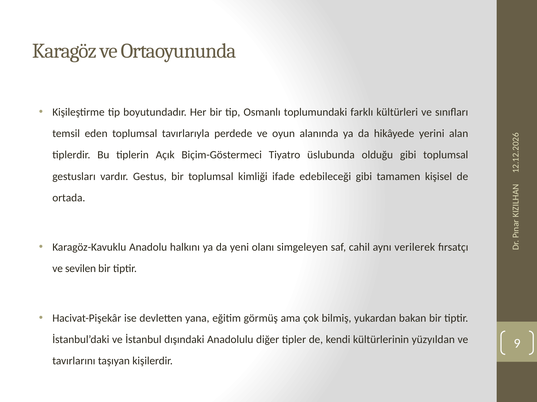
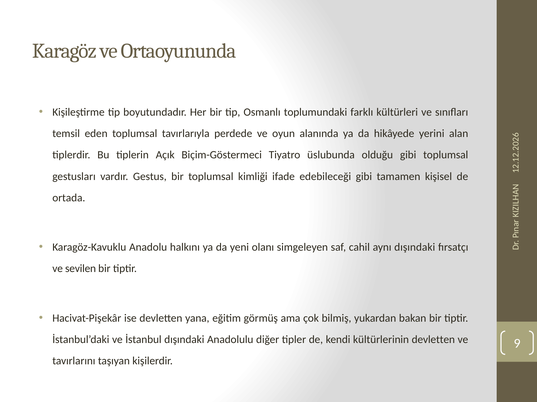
aynı verilerek: verilerek -> dışındaki (415, 248)
kültürlerinin yüzyıldan: yüzyıldan -> devletten (433, 340)
